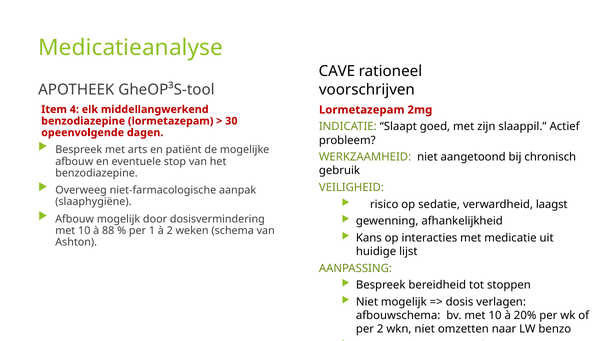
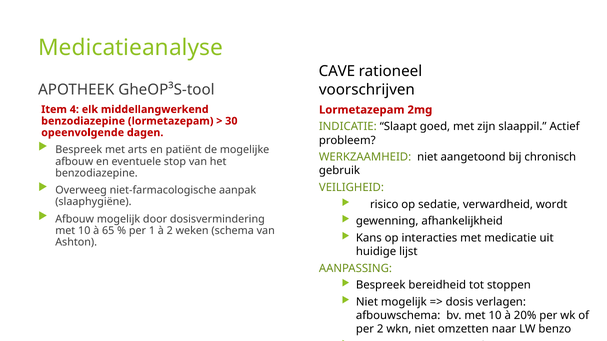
laagst: laagst -> wordt (552, 205)
88: 88 -> 65 (108, 231)
